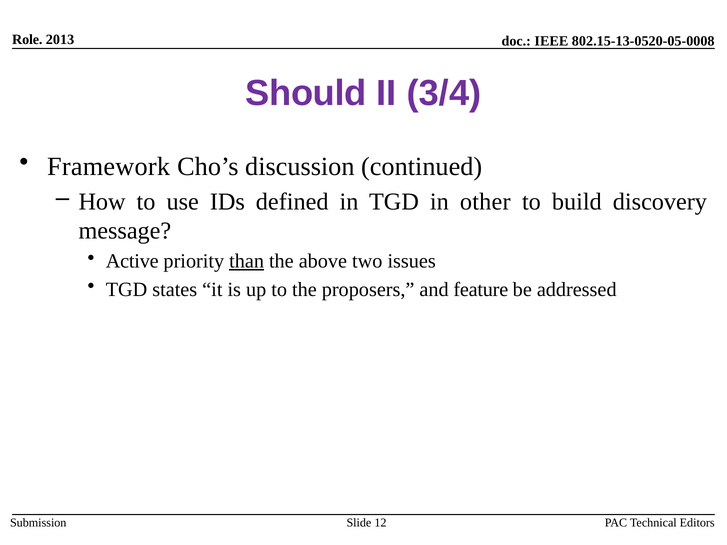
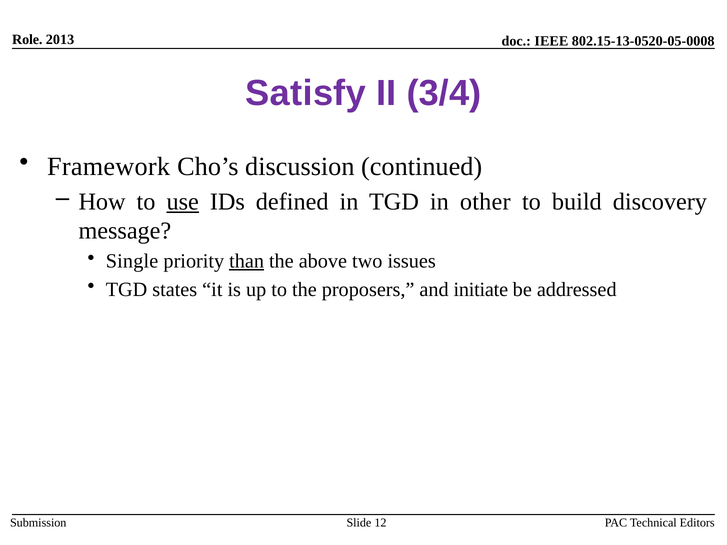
Should: Should -> Satisfy (306, 93)
use underline: none -> present (183, 202)
Active: Active -> Single (132, 261)
feature: feature -> initiate (481, 290)
